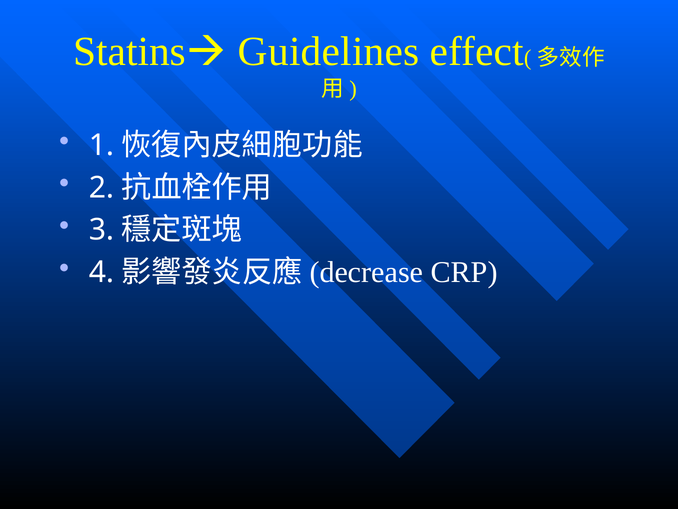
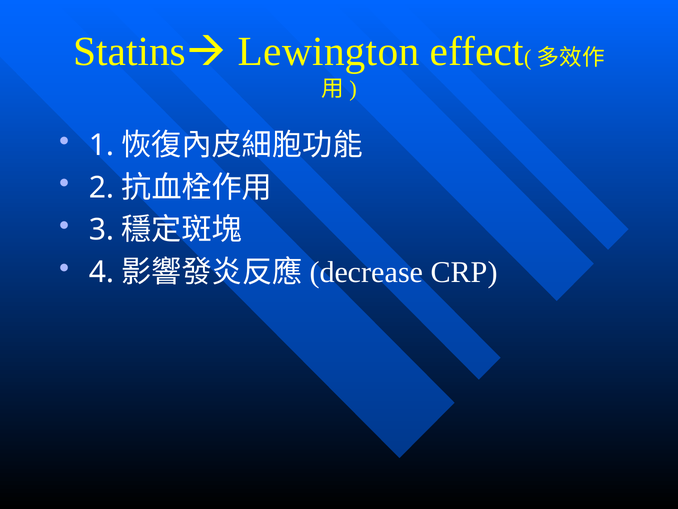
Guidelines: Guidelines -> Lewington (329, 51)
